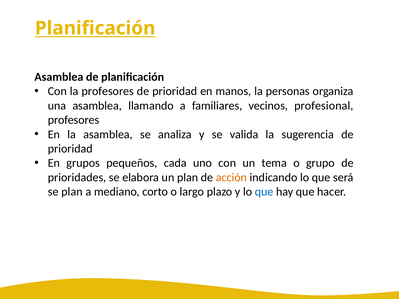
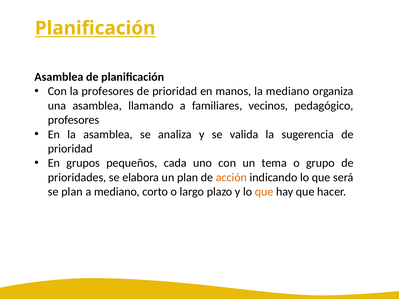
la personas: personas -> mediano (288, 91)
profesional: profesional -> pedagógico (324, 106)
que colour: blue -> orange (264, 192)
